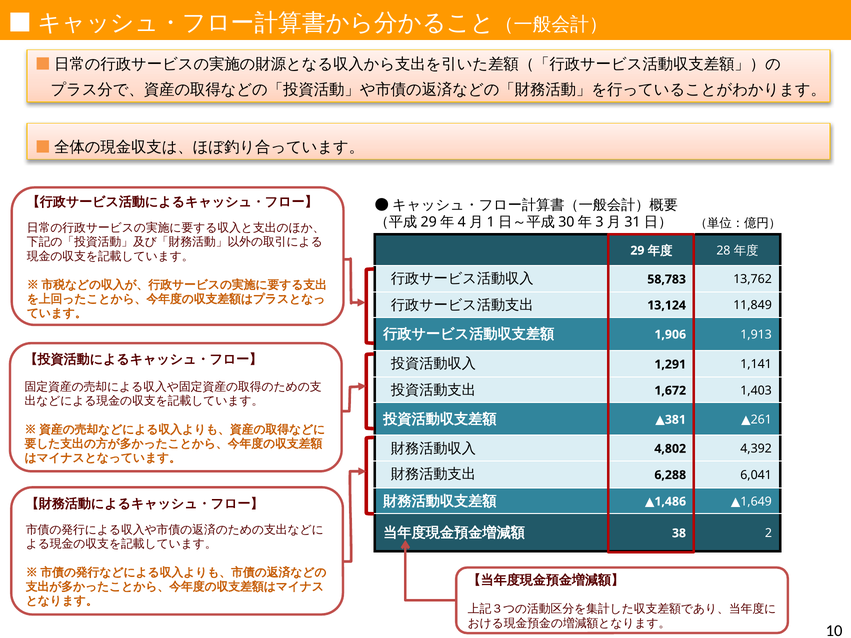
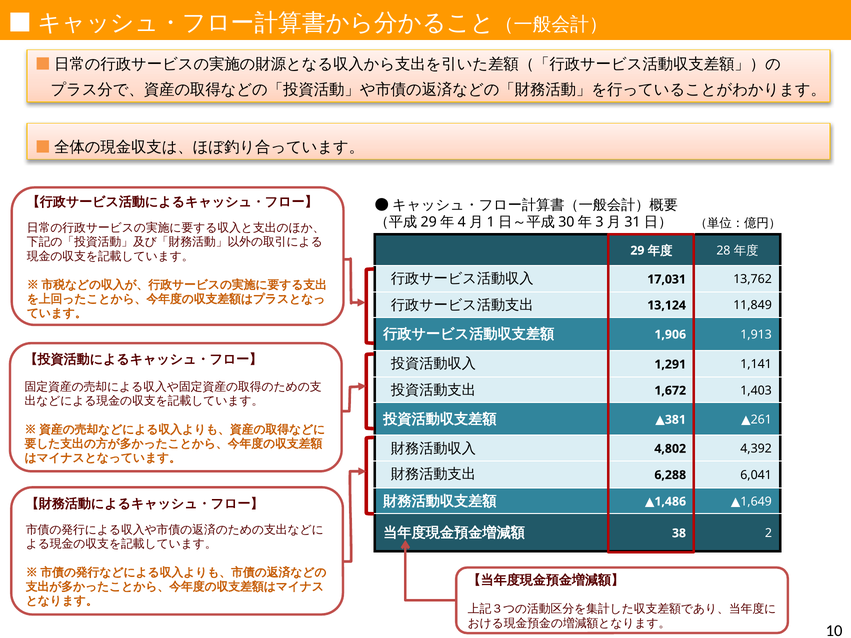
58,783: 58,783 -> 17,031 (667, 279)
